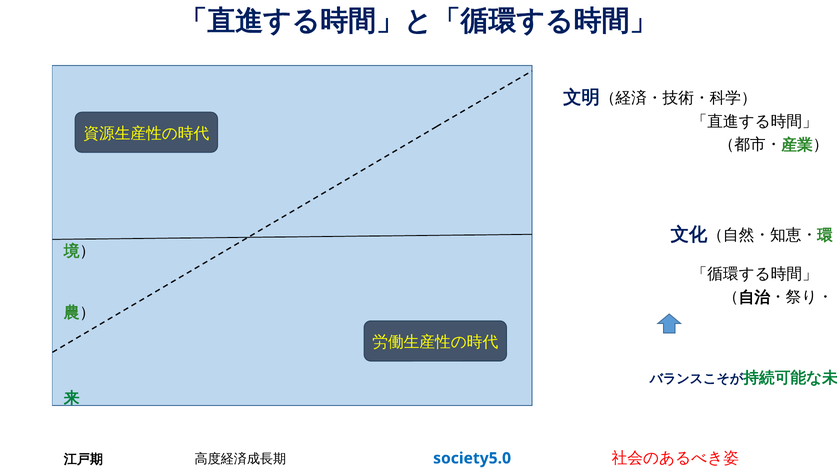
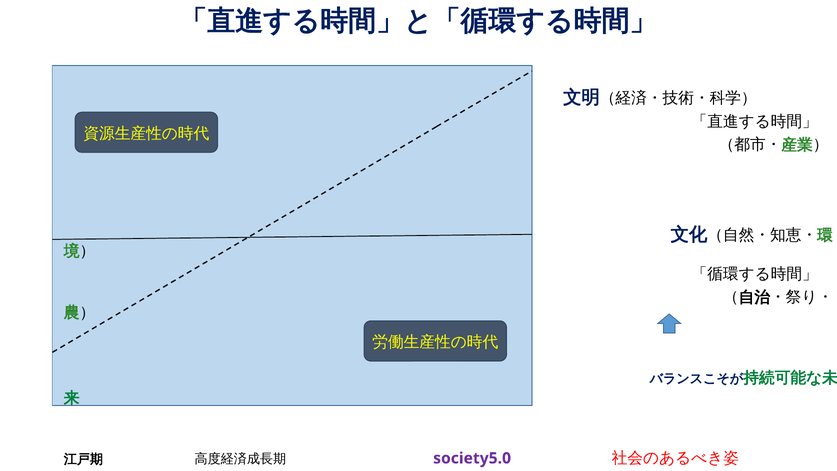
society5.0 colour: blue -> purple (472, 458)
